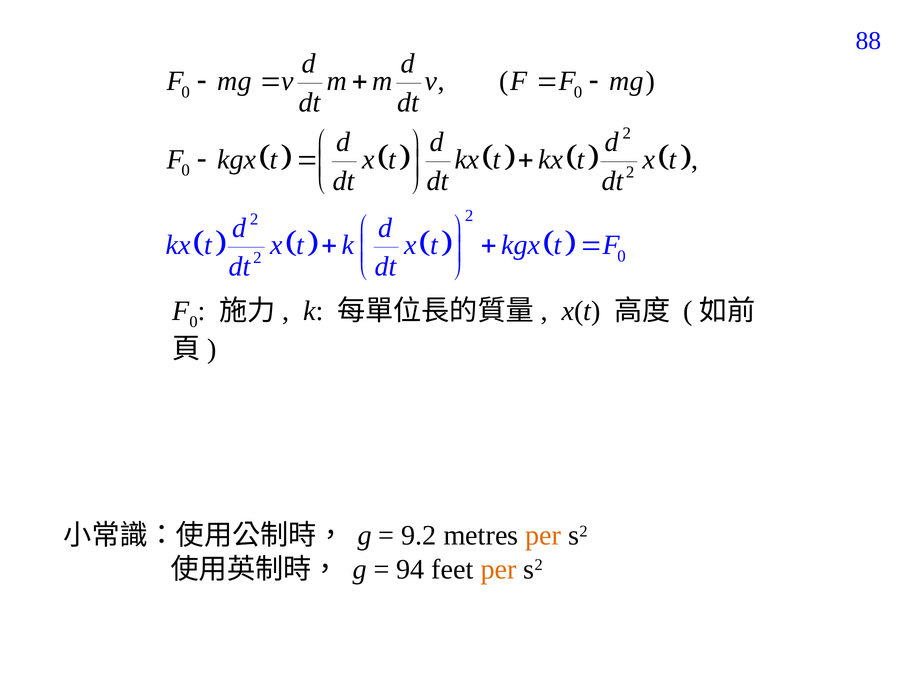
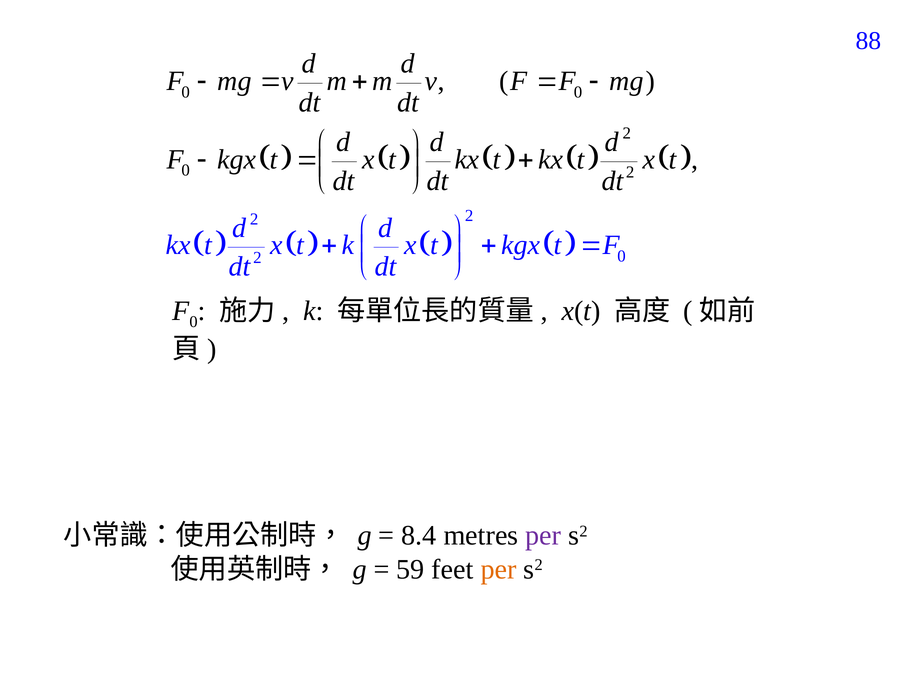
9.2: 9.2 -> 8.4 (419, 536)
per colour: orange -> purple (543, 536)
94: 94 -> 59 (410, 570)
